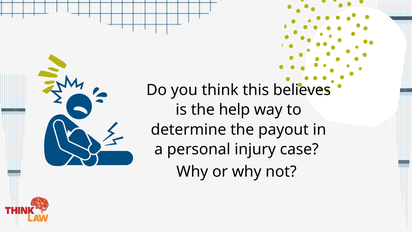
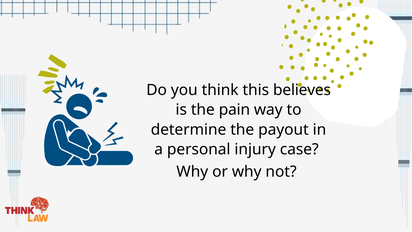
help: help -> pain (234, 110)
